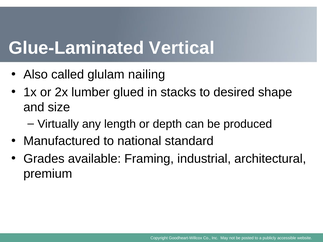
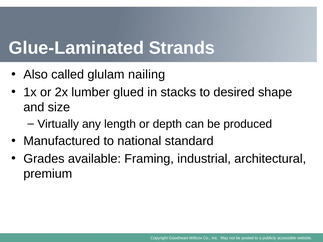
Vertical: Vertical -> Strands (182, 48)
